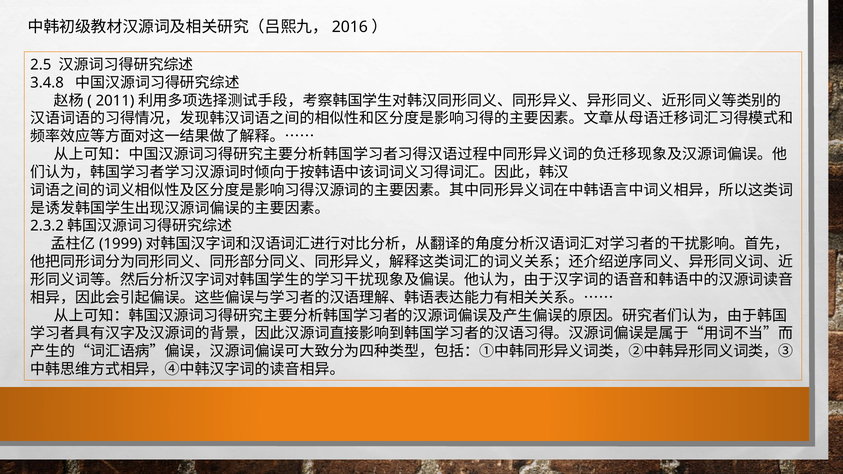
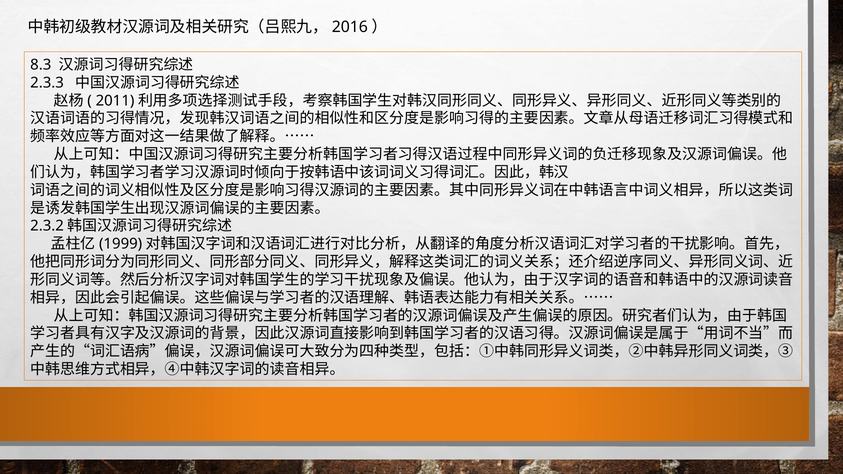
2.5: 2.5 -> 8.3 (41, 65)
3.4.8: 3.4.8 -> 2.3.3 (47, 83)
